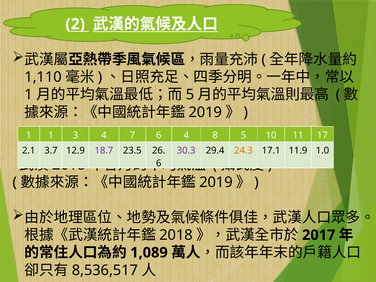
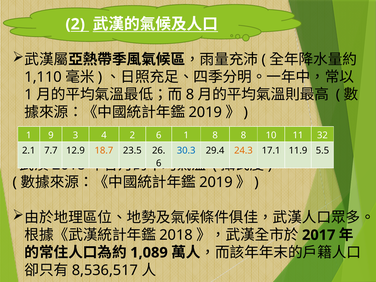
5: 5 -> 8 (190, 95)
1 1: 1 -> 9 (51, 135)
4 7: 7 -> 2 (132, 135)
6 4: 4 -> 1 (186, 135)
8 5: 5 -> 8 (243, 135)
17: 17 -> 32 (322, 135)
3.7: 3.7 -> 7.7 (51, 151)
18.7 colour: purple -> orange (104, 151)
30.3 colour: purple -> blue (186, 151)
1.0: 1.0 -> 5.5 (322, 151)
